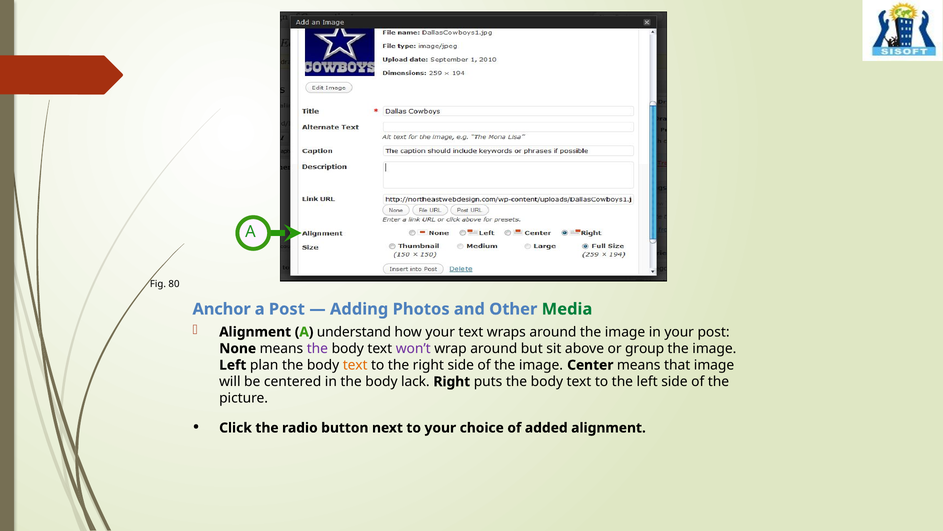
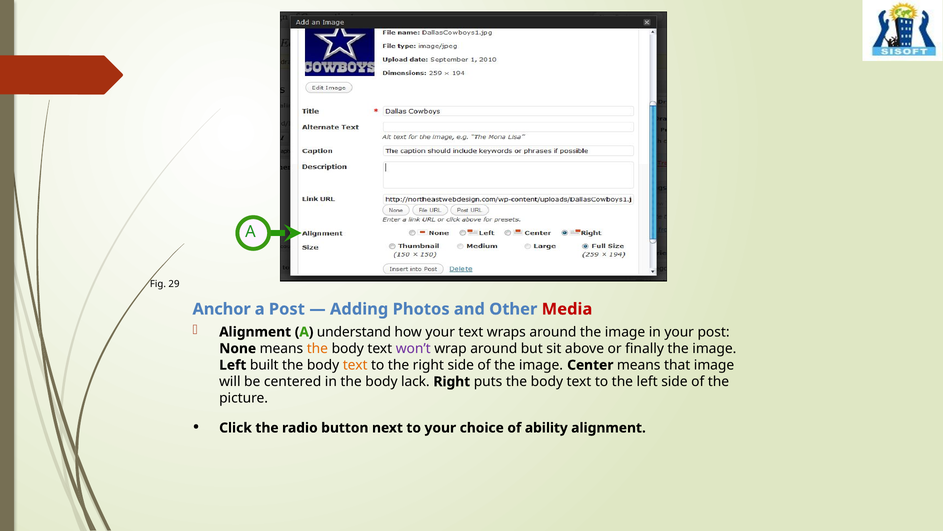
80: 80 -> 29 (174, 284)
Media colour: green -> red (567, 309)
the colour: purple -> orange (317, 348)
group: group -> finally (645, 348)
plan: plan -> built (264, 365)
added: added -> ability (546, 427)
